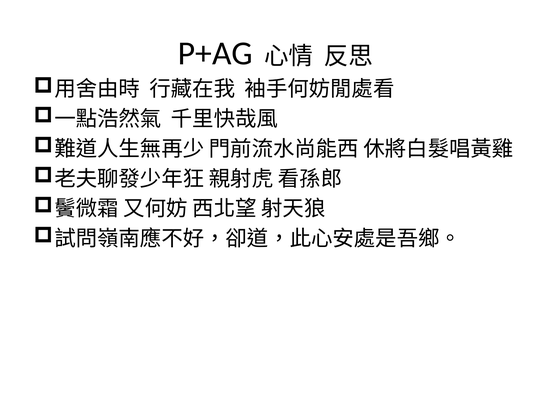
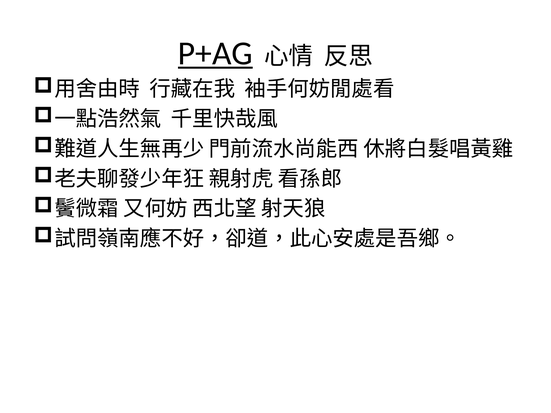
P+AG underline: none -> present (215, 53)
